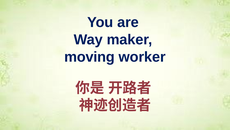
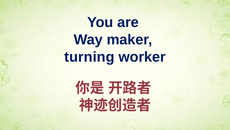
moving: moving -> turning (89, 57)
